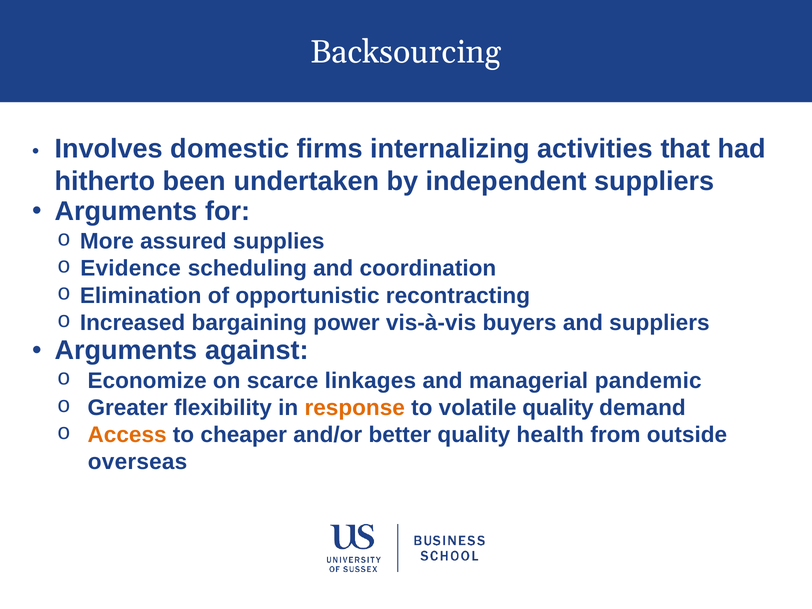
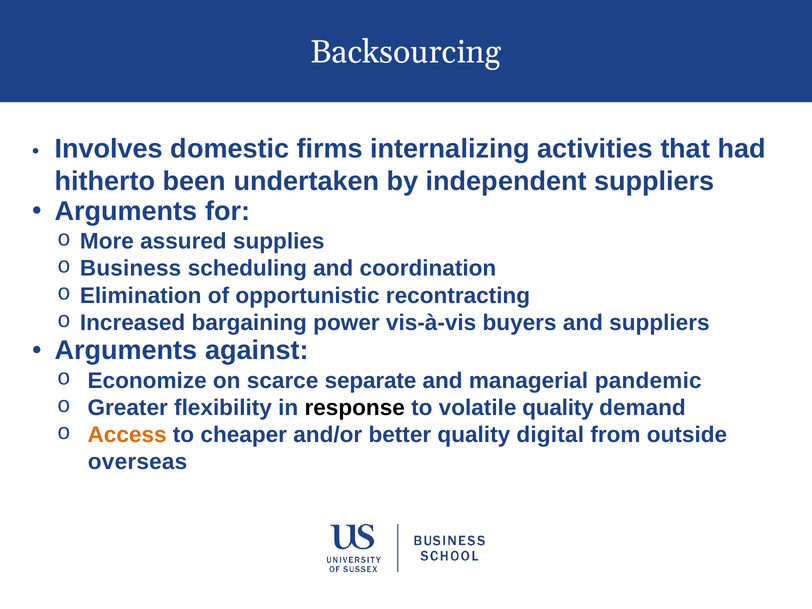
Evidence: Evidence -> Business (131, 269)
linkages: linkages -> separate (371, 381)
response colour: orange -> black (355, 408)
health: health -> digital (550, 435)
